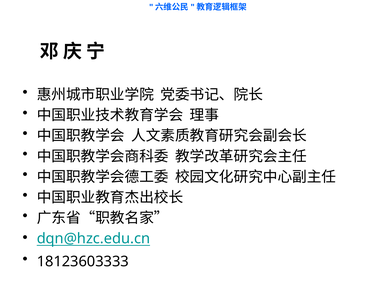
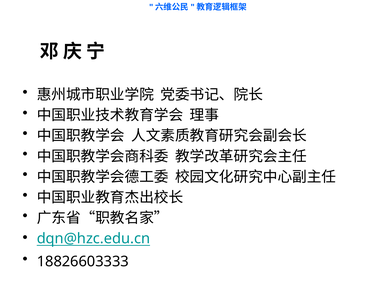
18123603333: 18123603333 -> 18826603333 (83, 261)
